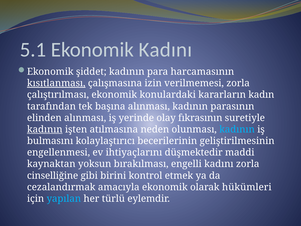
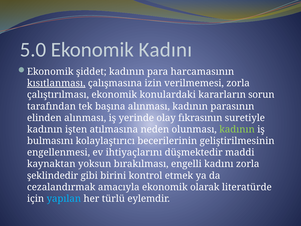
5.1: 5.1 -> 5.0 (33, 50)
kadın: kadın -> sorun (261, 95)
kadının underline: present -> none (45, 129)
kadının colour: light blue -> light green (237, 129)
cinselliğine: cinselliğine -> şeklindedir (53, 175)
hükümleri: hükümleri -> literatürde (247, 187)
